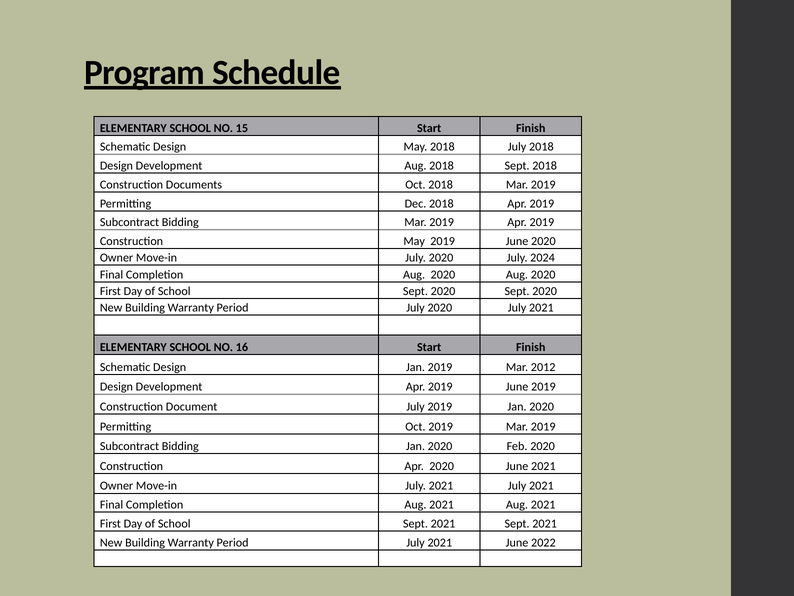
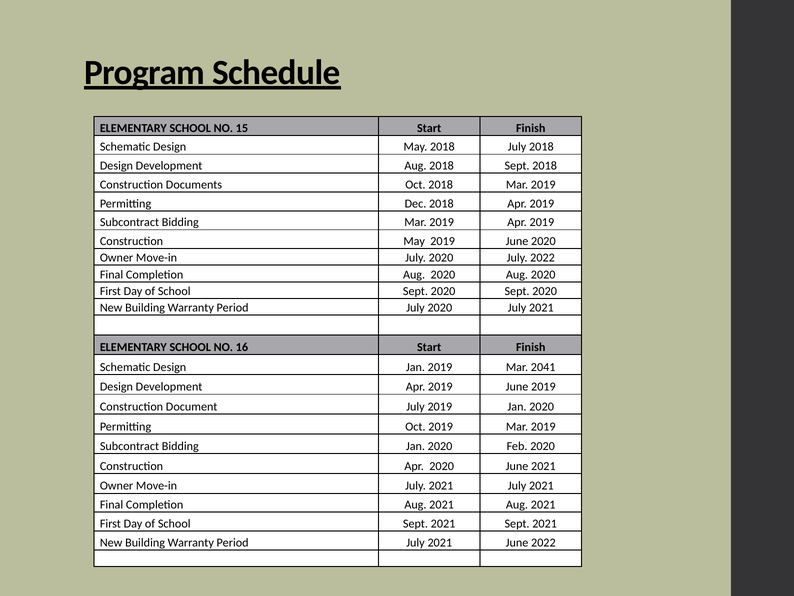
July 2024: 2024 -> 2022 (543, 258)
2012: 2012 -> 2041 (543, 367)
